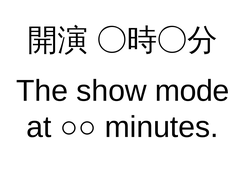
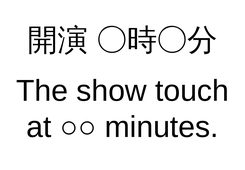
mode: mode -> touch (192, 91)
